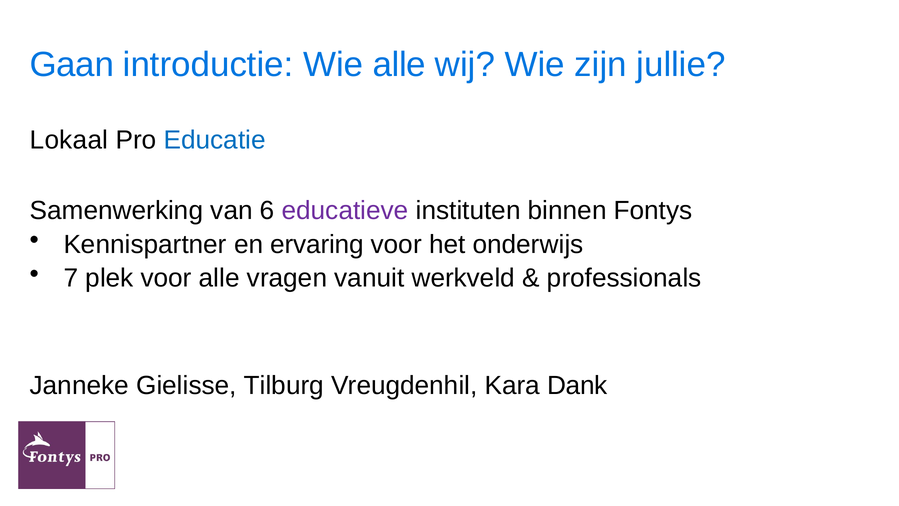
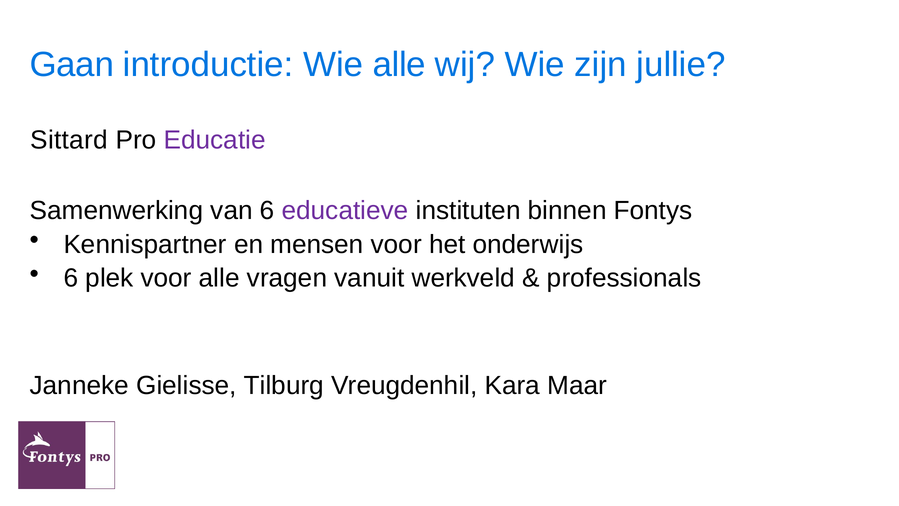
Lokaal: Lokaal -> Sittard (69, 140)
Educatie colour: blue -> purple (215, 140)
ervaring: ervaring -> mensen (317, 244)
7: 7 -> 6 (71, 278)
Dank: Dank -> Maar (577, 385)
